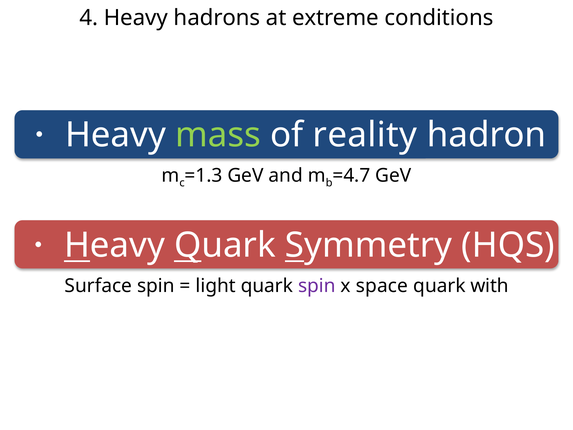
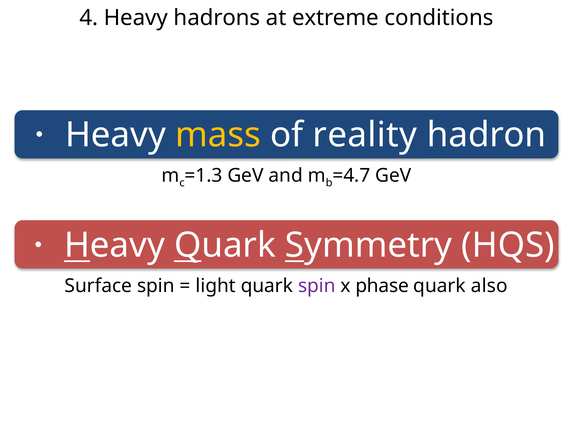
mass colour: light green -> yellow (218, 135)
space: space -> phase (382, 286)
with: with -> also (489, 286)
